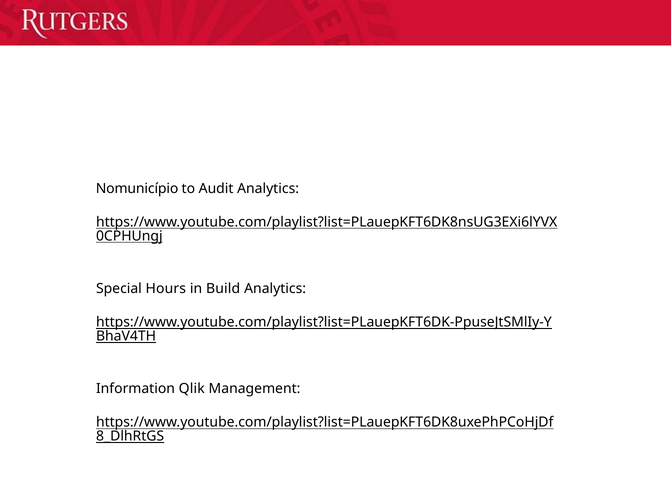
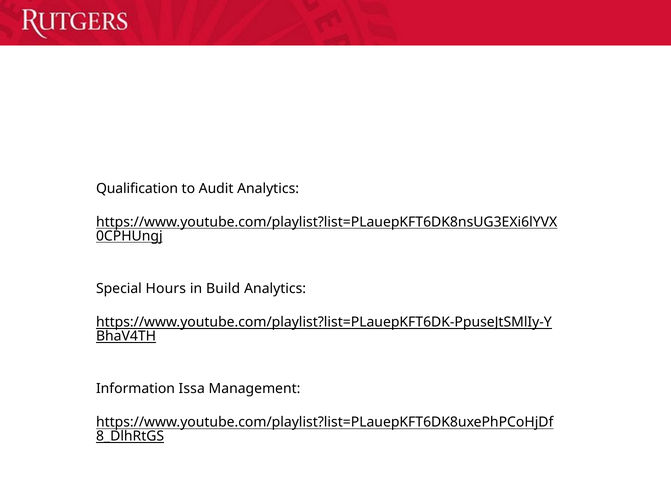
Nomunicípio: Nomunicípio -> Qualification (137, 189)
Qlik: Qlik -> Issa (192, 389)
